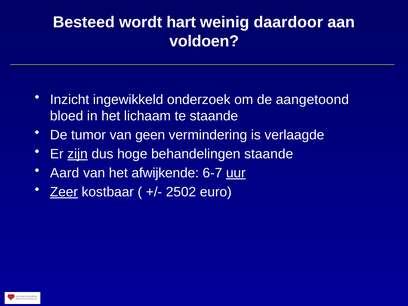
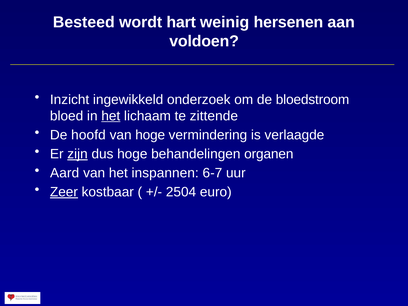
daardoor: daardoor -> hersenen (288, 22)
aangetoond: aangetoond -> bloedstroom (313, 100)
het underline: none -> present (111, 116)
te staande: staande -> zittende (214, 116)
tumor: tumor -> hoofd (88, 135)
van geen: geen -> hoge (150, 135)
behandelingen staande: staande -> organen (269, 154)
afwijkende: afwijkende -> inspannen (165, 173)
uur underline: present -> none (236, 173)
2502: 2502 -> 2504 (181, 192)
